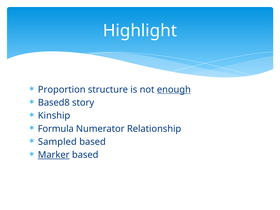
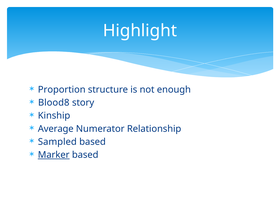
enough underline: present -> none (174, 90)
Based8: Based8 -> Blood8 (54, 103)
Formula: Formula -> Average (56, 129)
